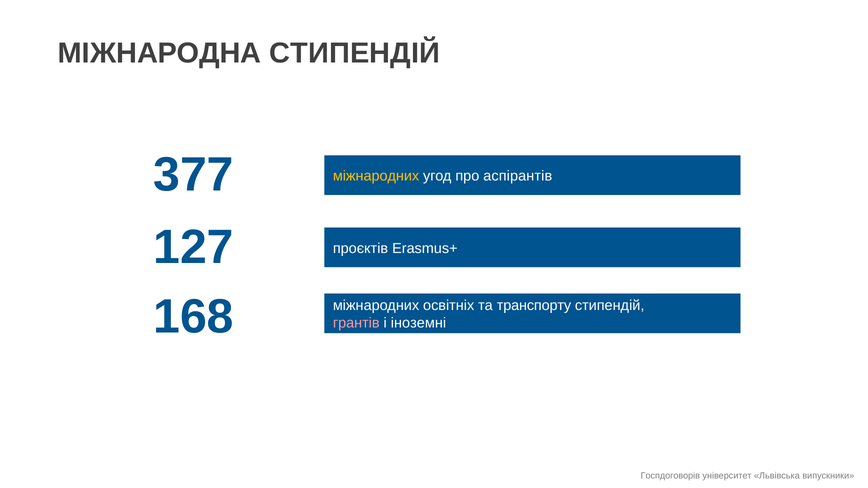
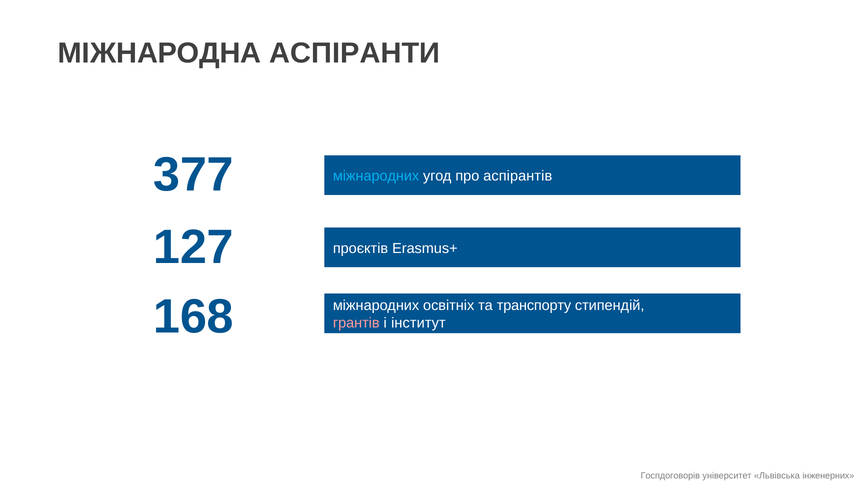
МІЖНАРОДНА СТИПЕНДІЙ: СТИПЕНДІЙ -> АСПІРАНТИ (355, 53)
міжнародних colour: yellow -> light blue (376, 176)
іноземні: іноземні -> інститут (418, 323)
випускники: випускники -> інженерних (828, 476)
